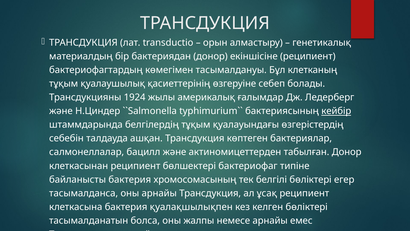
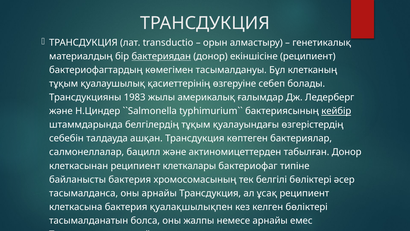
бактериядан underline: none -> present (161, 56)
1924: 1924 -> 1983 (135, 97)
бөлшектері: бөлшектері -> клеткалары (189, 166)
егер: егер -> әсер (344, 179)
